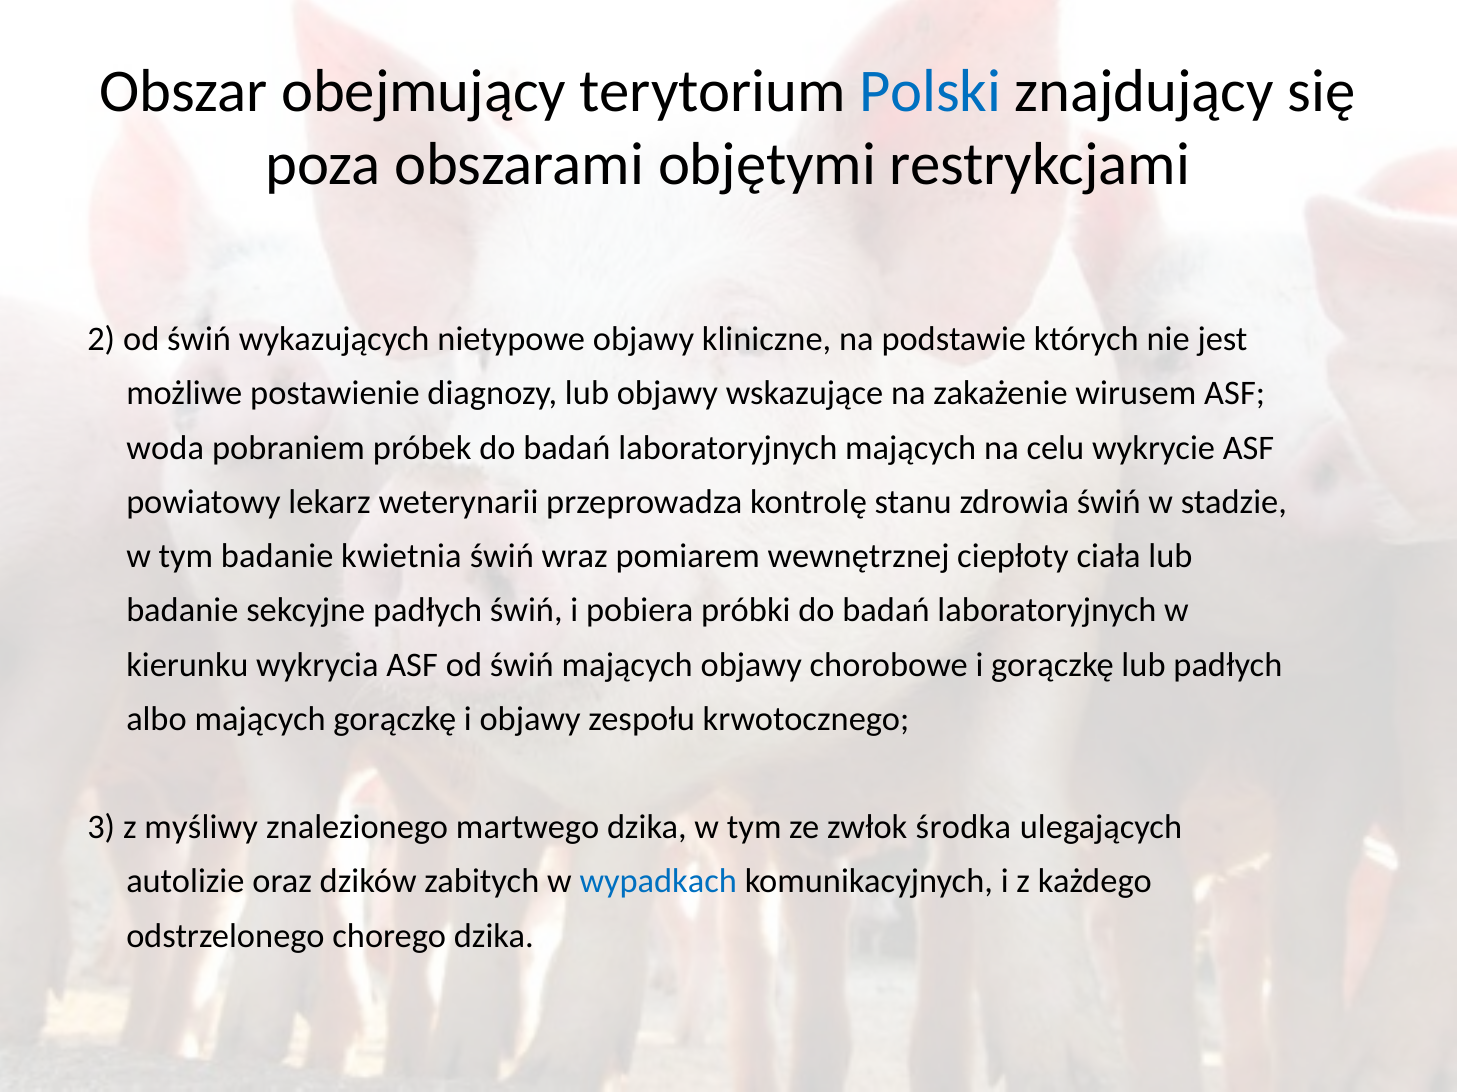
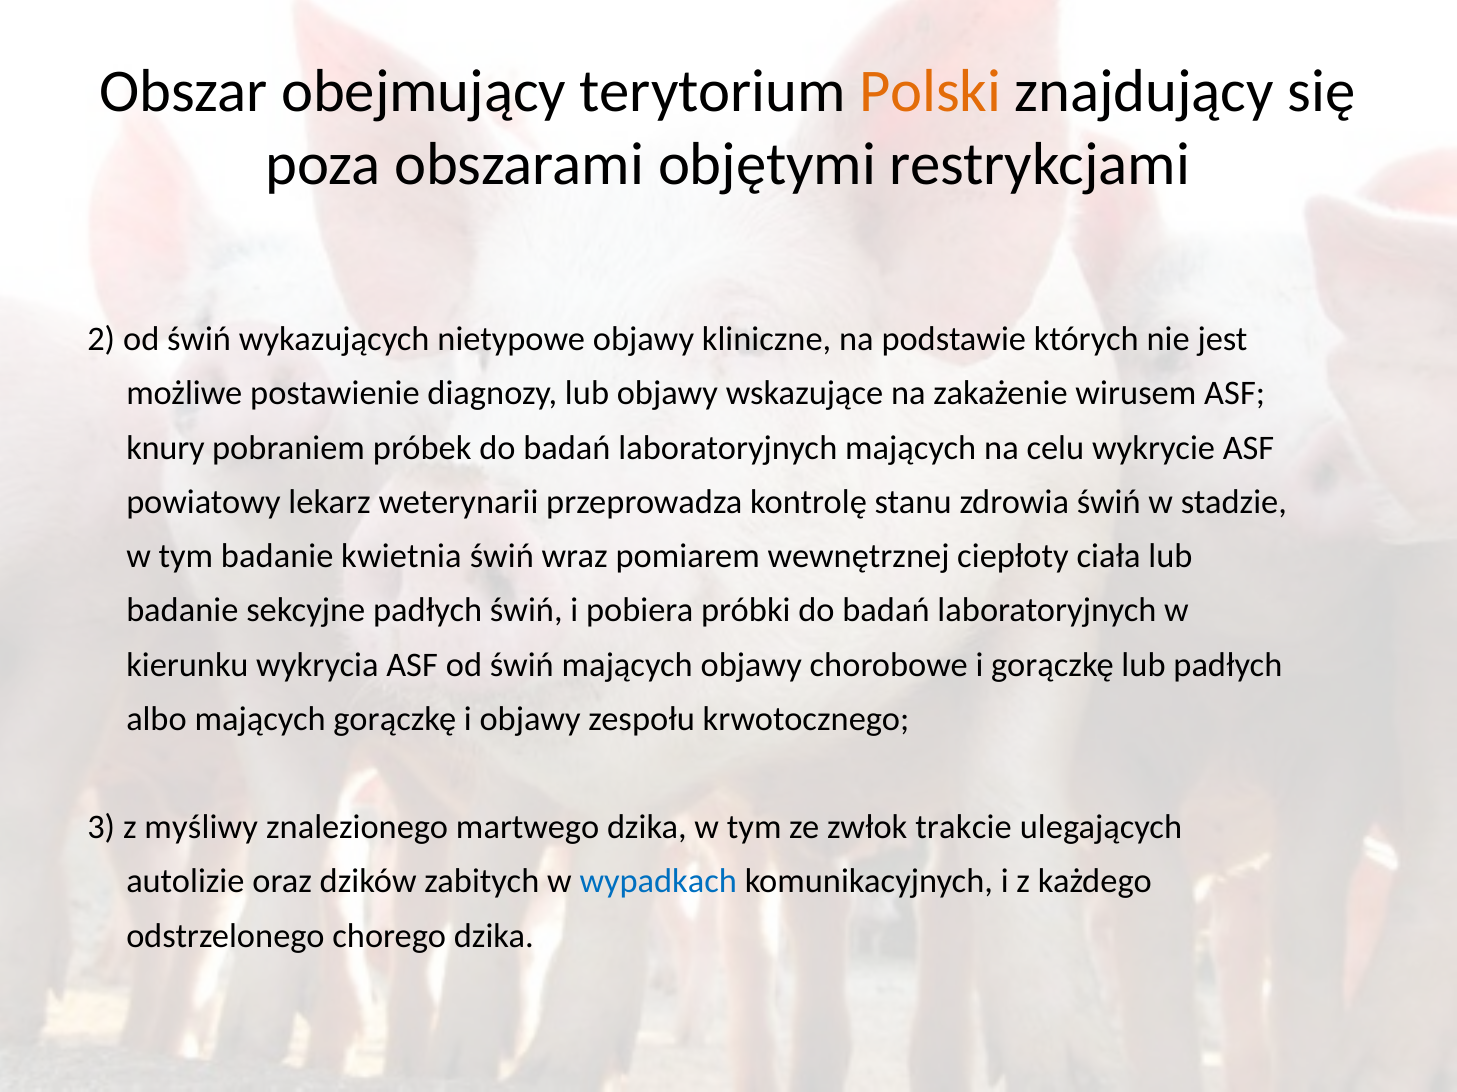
Polski colour: blue -> orange (930, 92)
woda: woda -> knury (165, 448)
środka: środka -> trakcie (964, 828)
